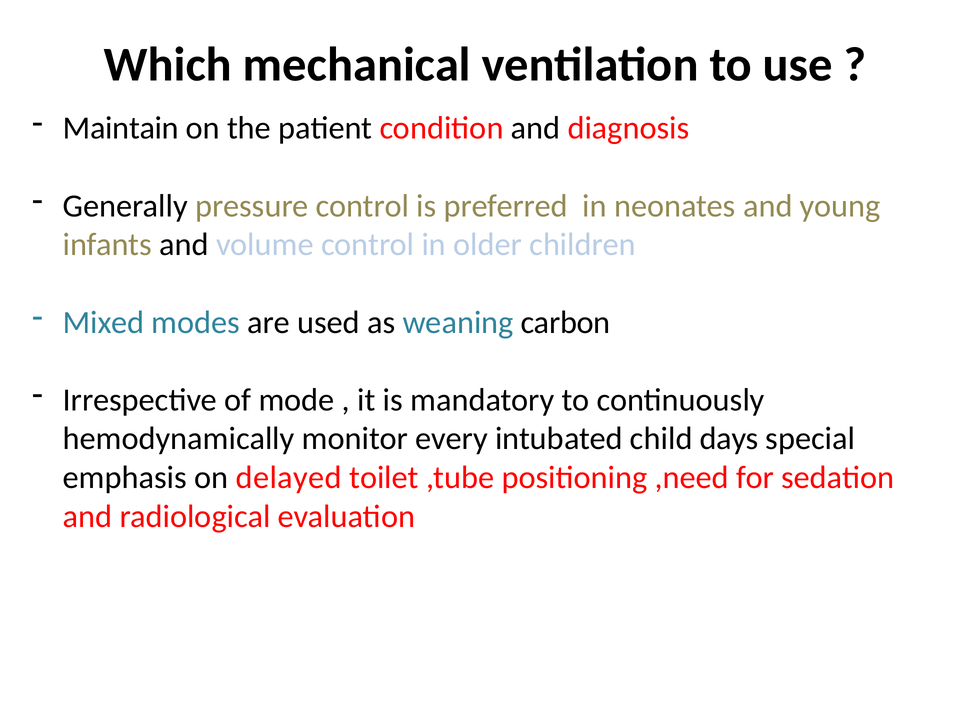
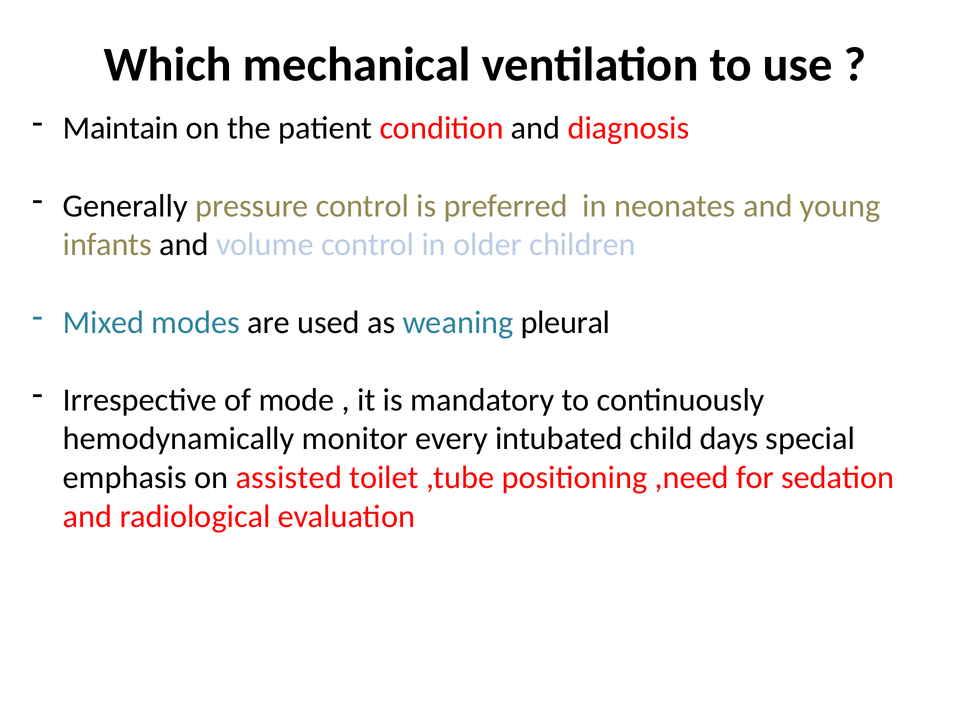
carbon: carbon -> pleural (565, 322)
delayed: delayed -> assisted (289, 478)
